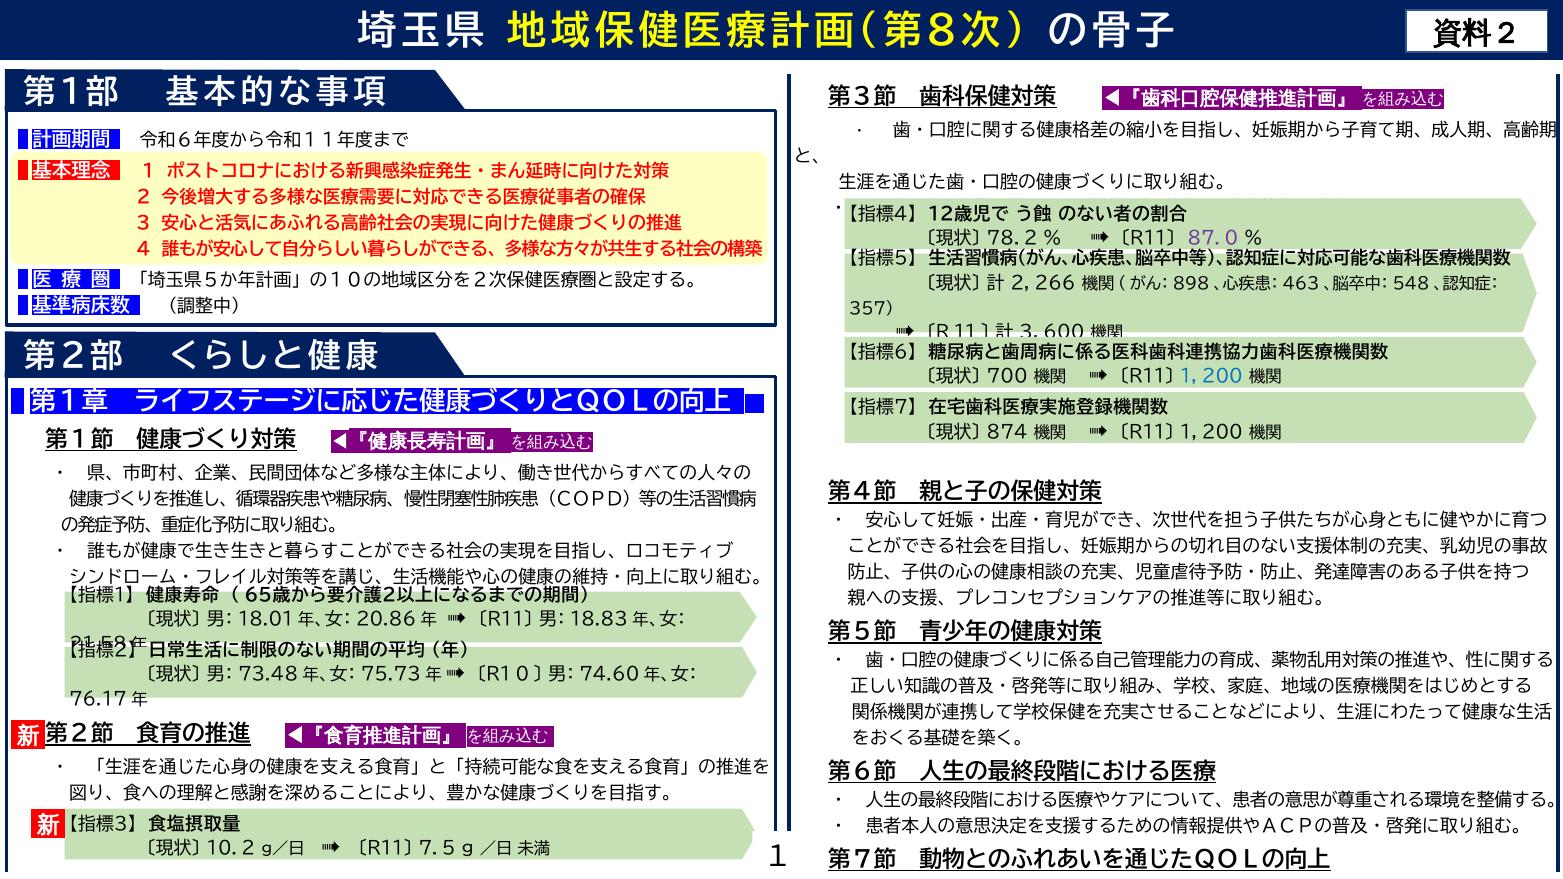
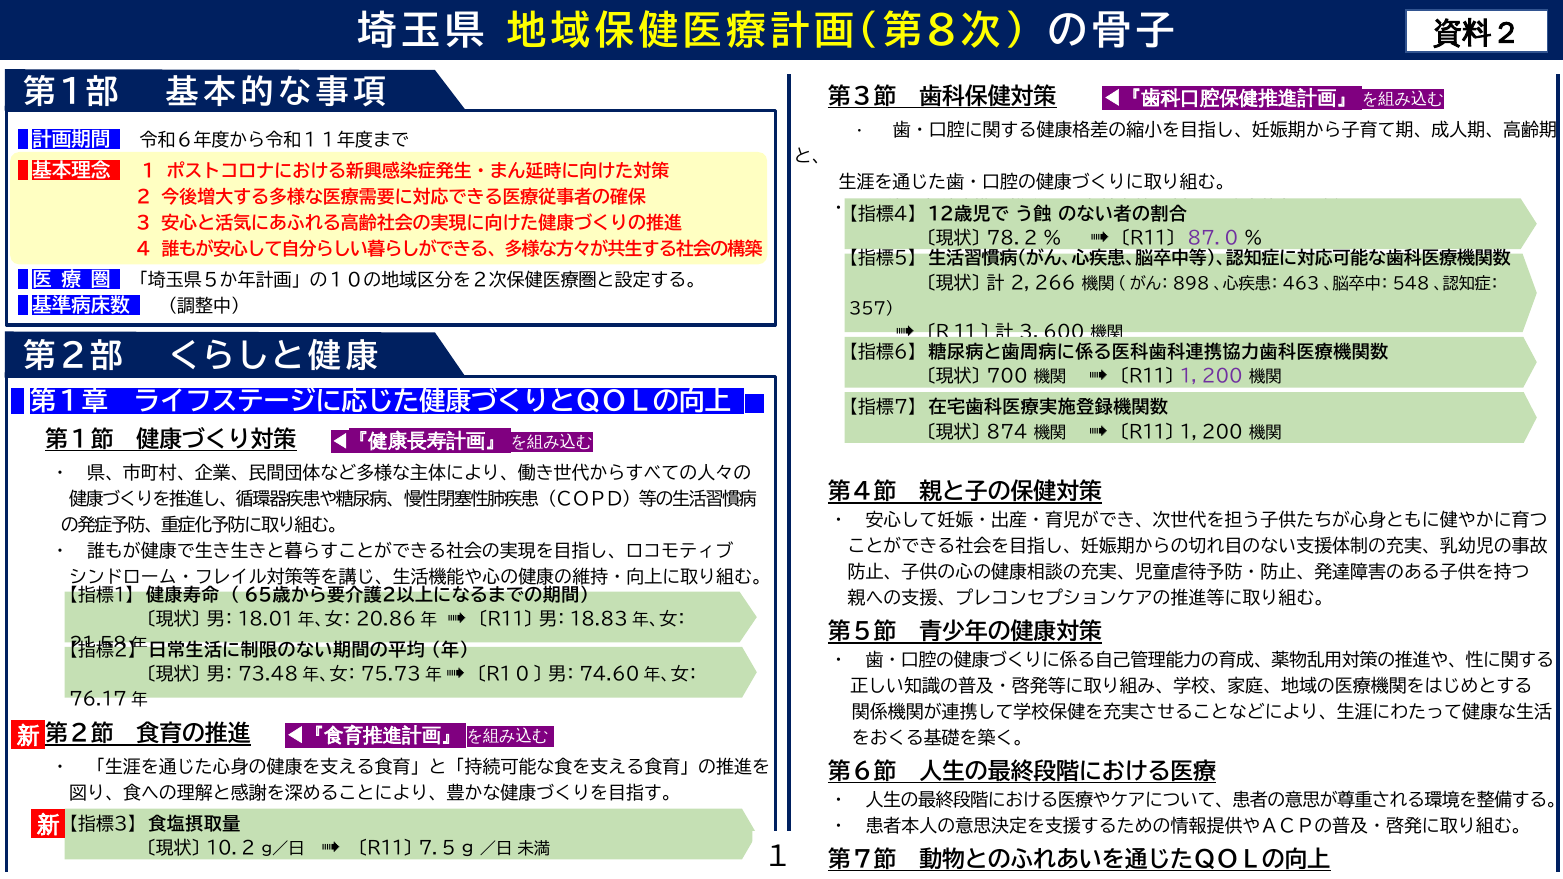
１，２００ colour: blue -> purple (1211, 377)
